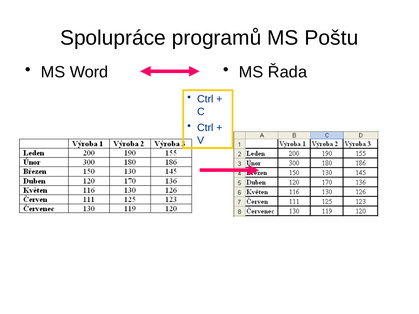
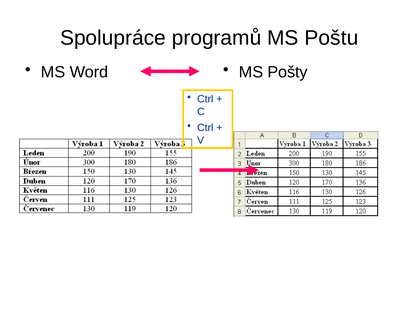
Řada: Řada -> Pošty (288, 72)
